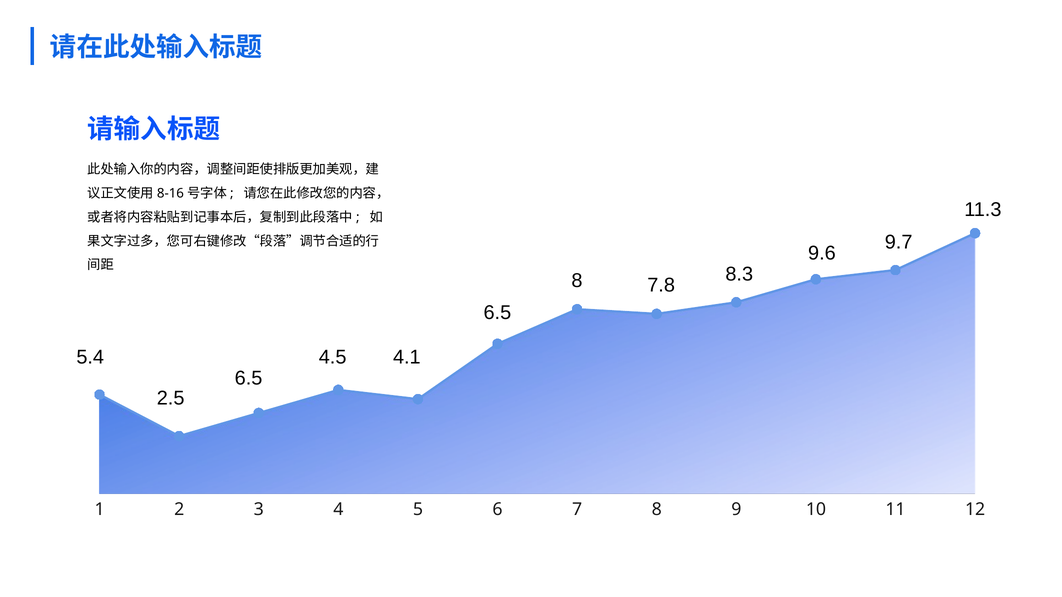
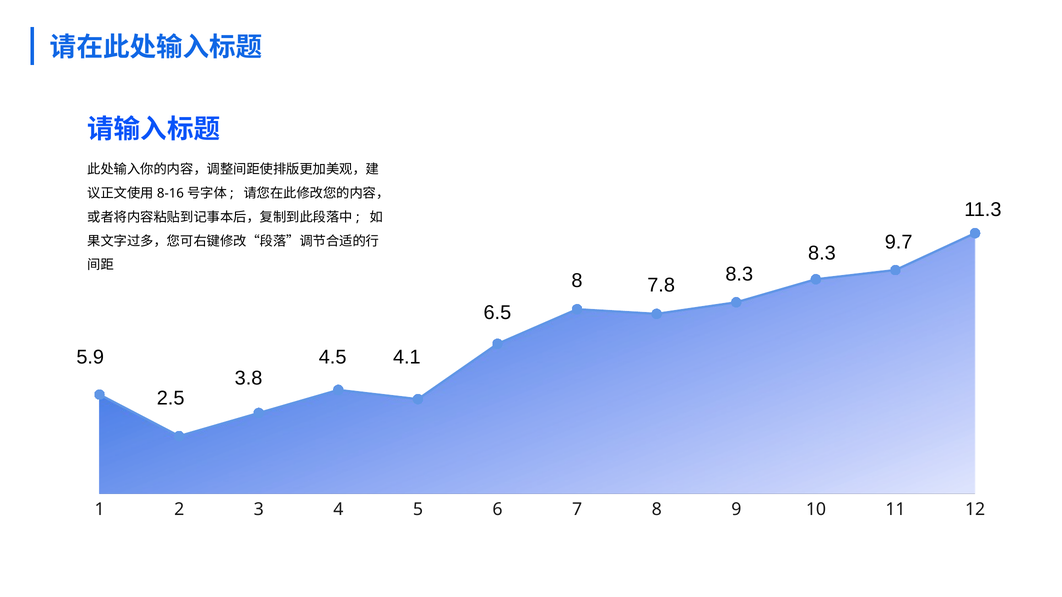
9.6: 9.6 -> 8.3 (822, 253)
5.4: 5.4 -> 5.9 (90, 357)
6.5: 6.5 -> 3.8 (249, 379)
